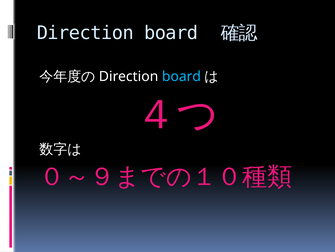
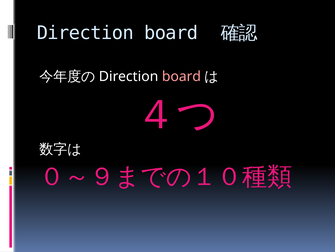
board colour: light blue -> pink (181, 76)
